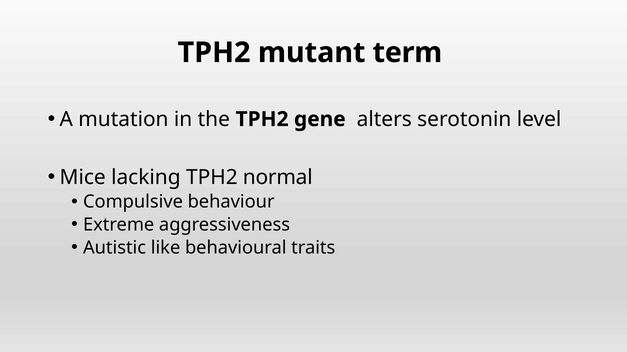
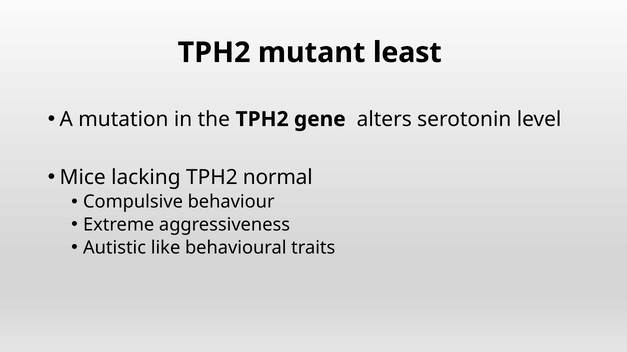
term: term -> least (407, 53)
